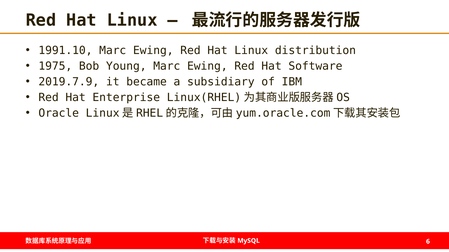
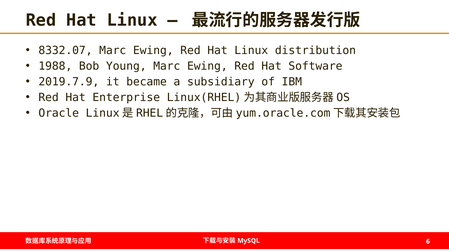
1991.10: 1991.10 -> 8332.07 (65, 51)
1975: 1975 -> 1988 (55, 66)
